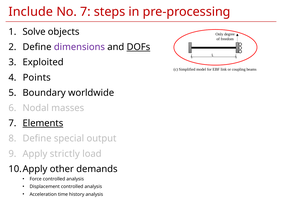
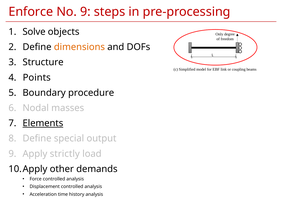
Include: Include -> Enforce (31, 12)
No 7: 7 -> 9 (85, 12)
dimensions colour: purple -> orange (79, 47)
DOFs underline: present -> none (138, 47)
Exploited: Exploited -> Structure (43, 62)
worldwide: worldwide -> procedure (91, 93)
